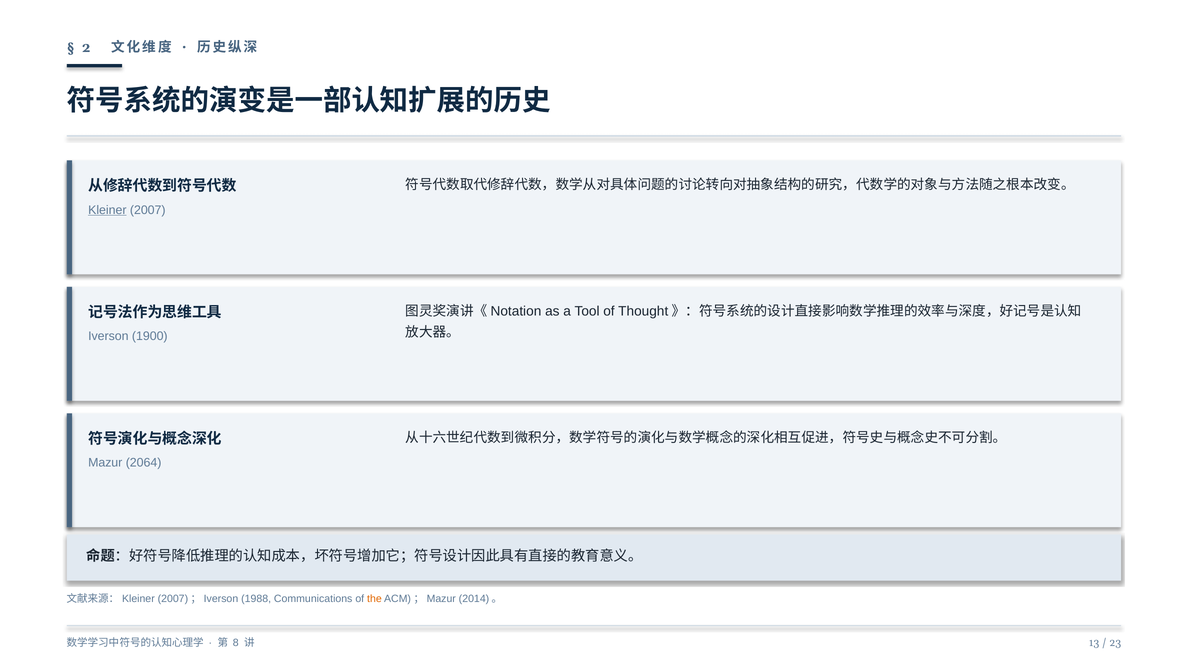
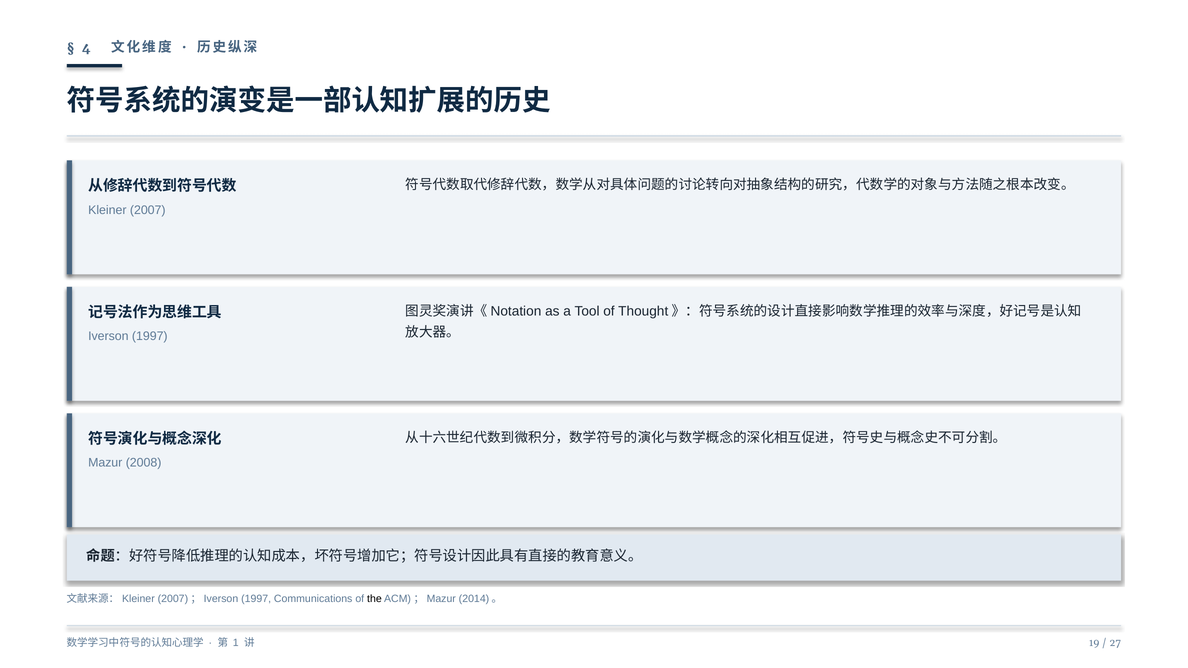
2: 2 -> 4 (86, 47)
Kleiner underline: present -> none (107, 210)
Iverson 1900: 1900 -> 1997 (150, 337)
2064: 2064 -> 2008 (144, 463)
2007)；Iverson 1988: 1988 -> 1997 (256, 599)
the colour: orange -> black (374, 599)
8: 8 -> 1 (236, 643)
13: 13 -> 19 (1094, 643)
23: 23 -> 27 (1115, 643)
